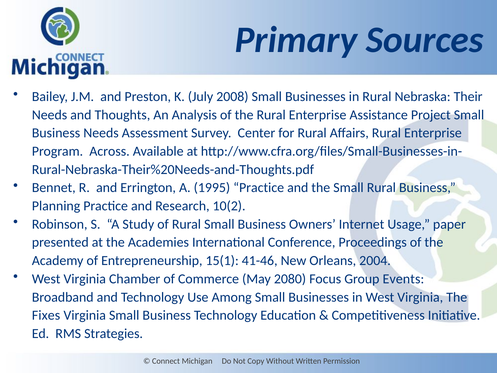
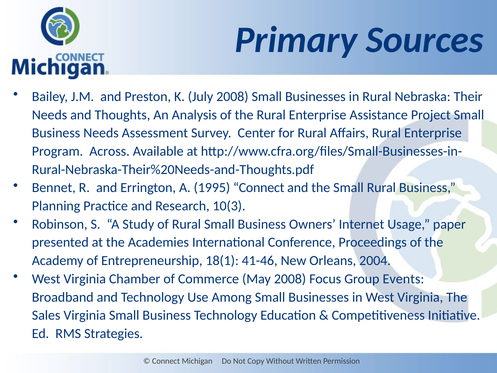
1995 Practice: Practice -> Connect (259, 188)
10(2: 10(2 -> 10(3 (229, 206)
15(1: 15(1 -> 18(1 (222, 260)
May 2080: 2080 -> 2008 (290, 279)
Fixes: Fixes -> Sales (46, 315)
